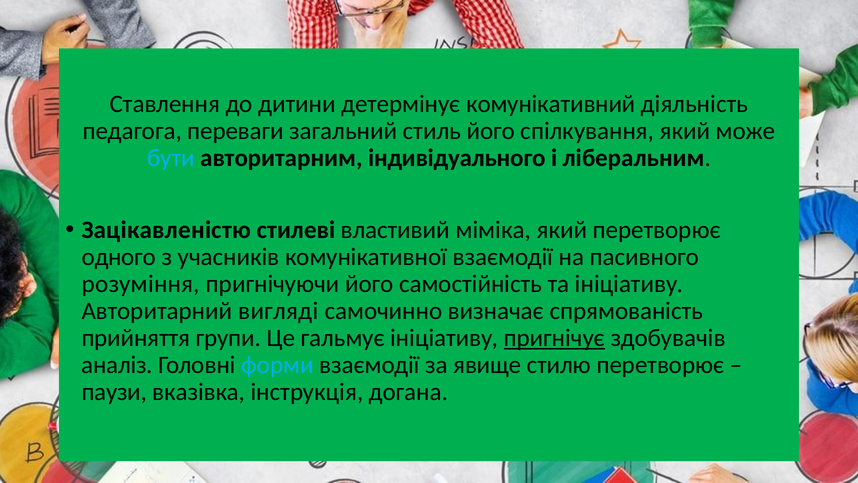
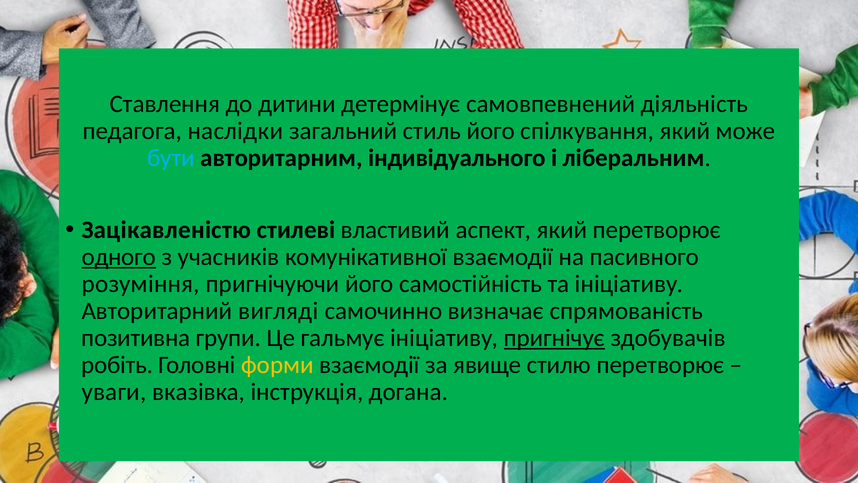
комунікативний: комунікативний -> самовпевнений (551, 104)
переваги: переваги -> наслідки (235, 131)
міміка: міміка -> аспект (493, 230)
одного underline: none -> present (119, 257)
прийняття: прийняття -> позитивна (136, 338)
аналіз: аналіз -> робіть (117, 365)
форми colour: light blue -> yellow (277, 365)
паузи: паузи -> уваги (114, 392)
